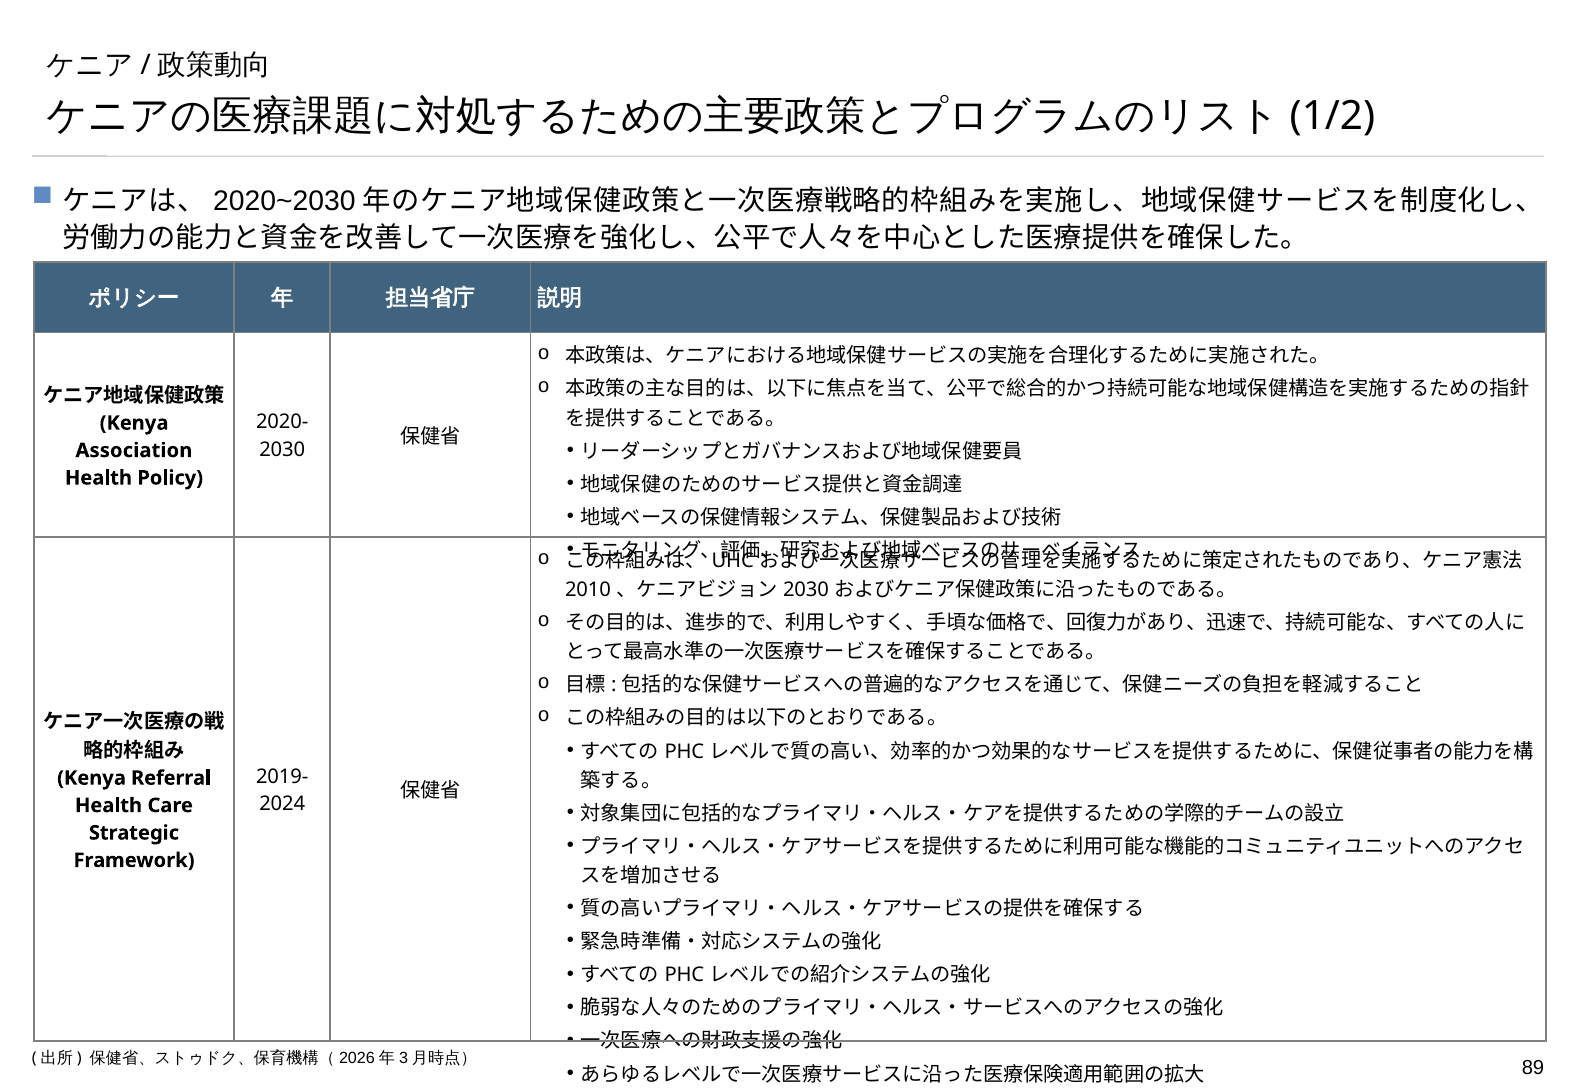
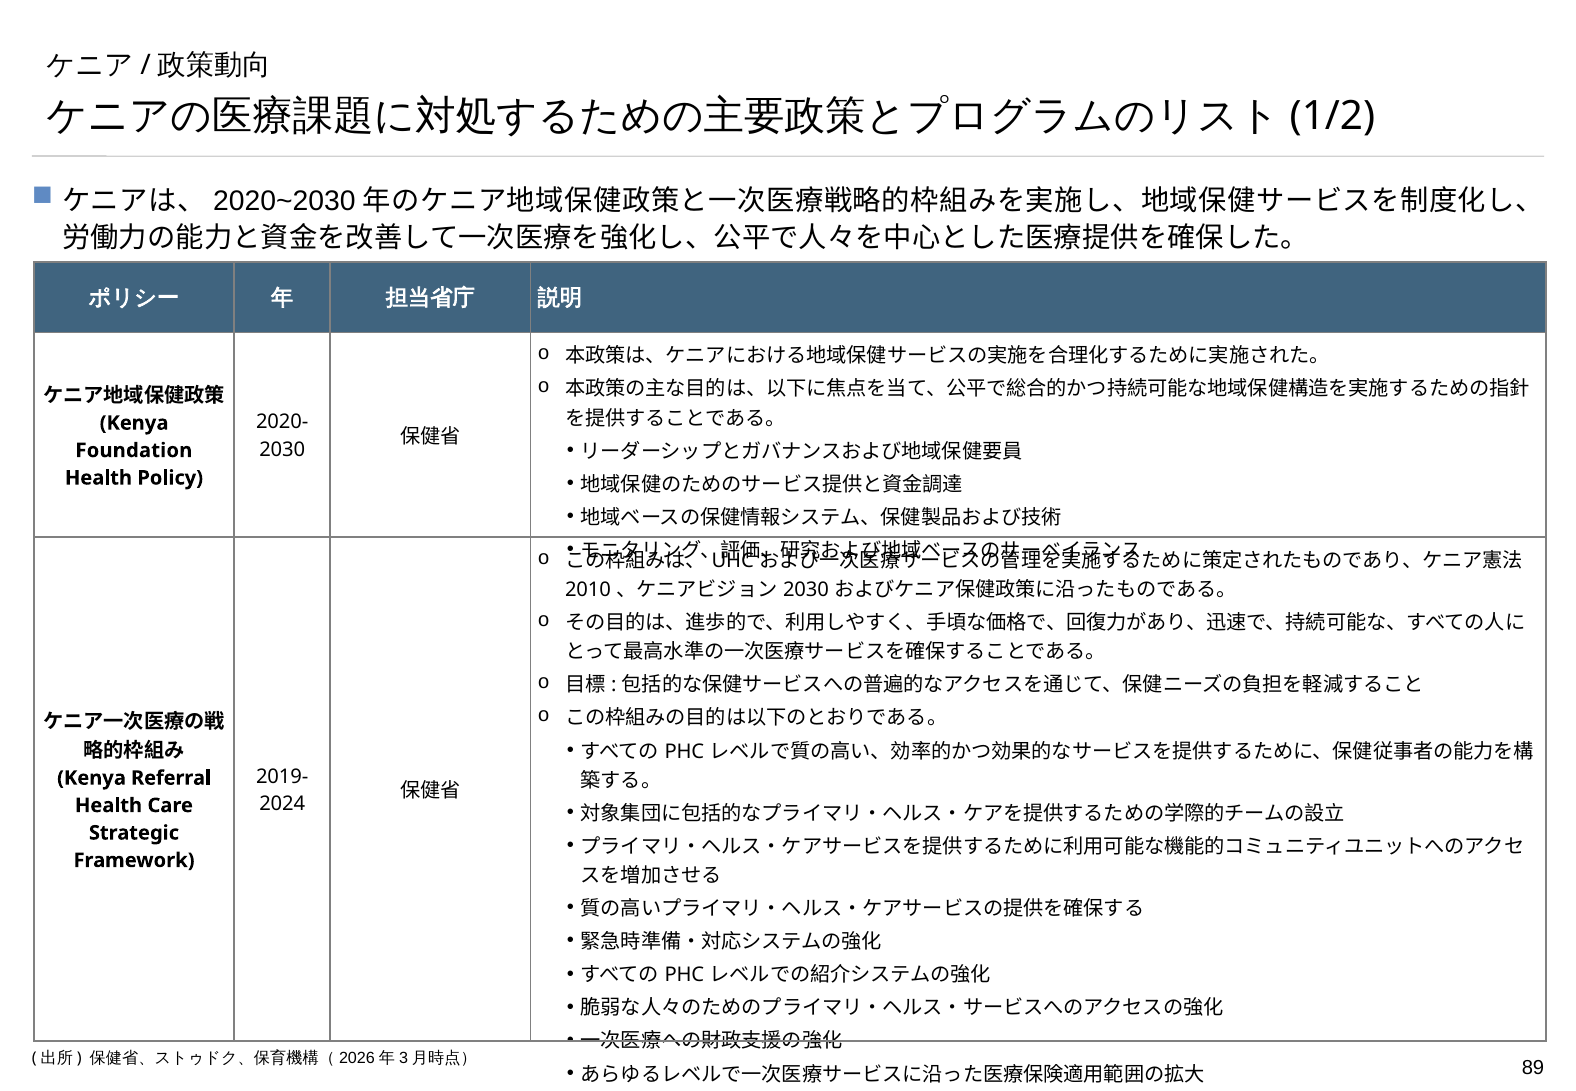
Association: Association -> Foundation (134, 450)
